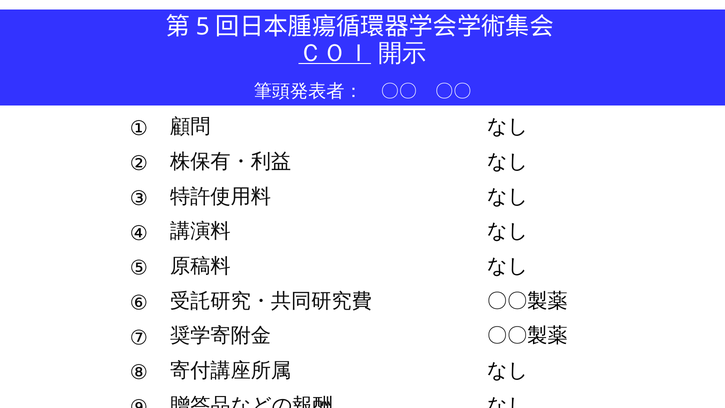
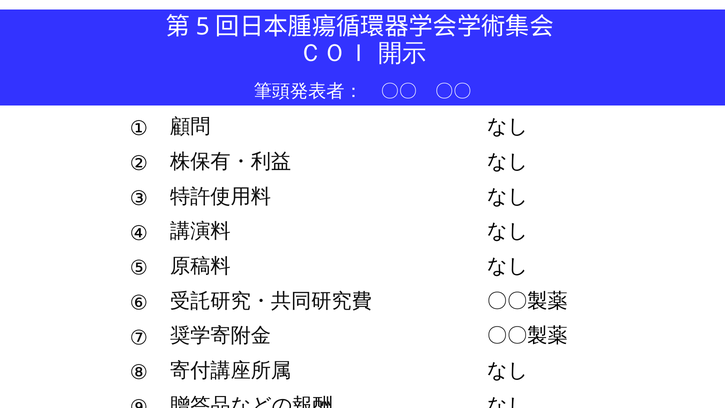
ＣＯＩ underline: present -> none (335, 53)
